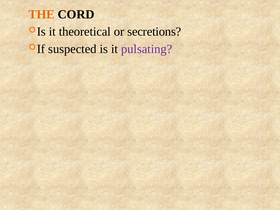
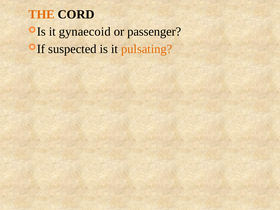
theoretical: theoretical -> gynaecoid (85, 32)
secretions: secretions -> passenger (154, 32)
pulsating colour: purple -> orange (147, 49)
